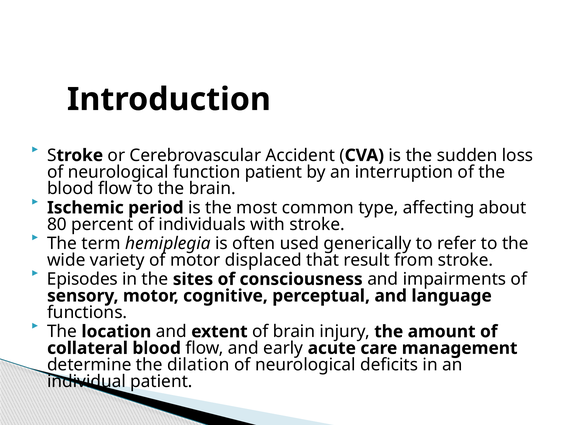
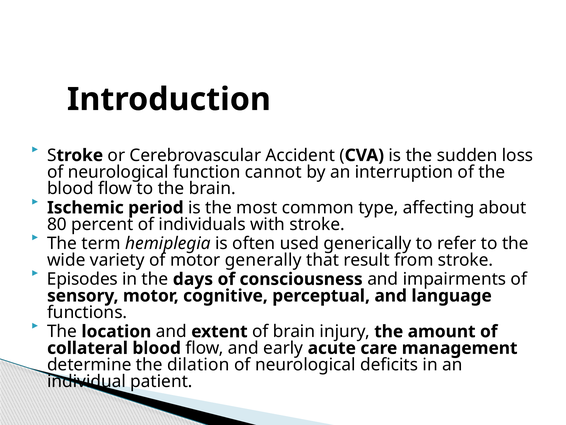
function patient: patient -> cannot (273, 172)
displaced: displaced -> generally (263, 260)
sites: sites -> days (193, 279)
